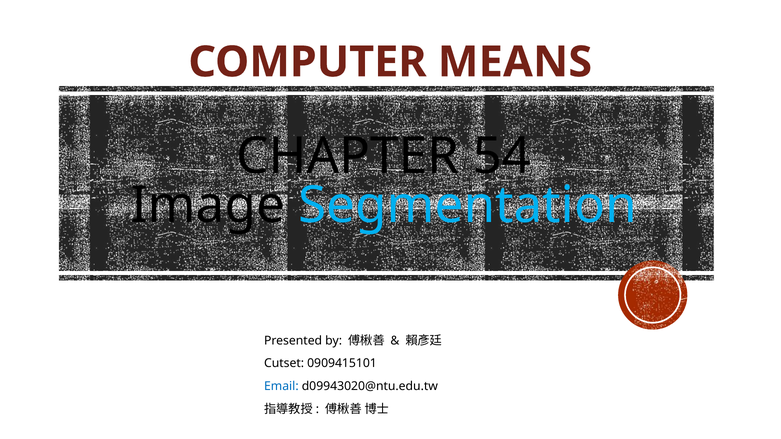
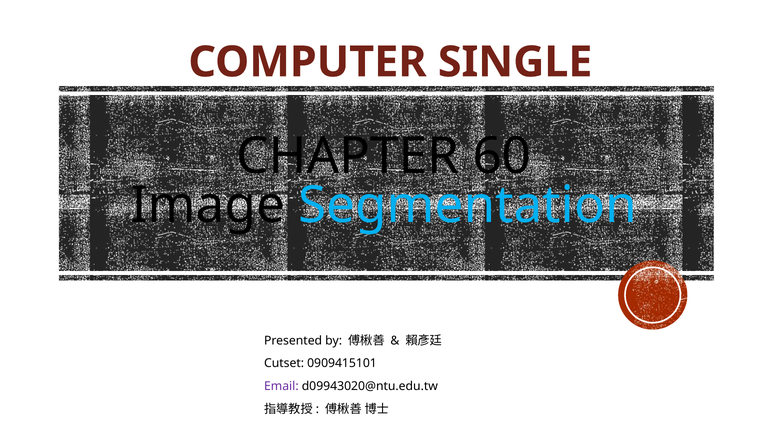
MEANS: MEANS -> SINGLE (515, 62)
54: 54 -> 60 (502, 156)
Email colour: blue -> purple (281, 387)
